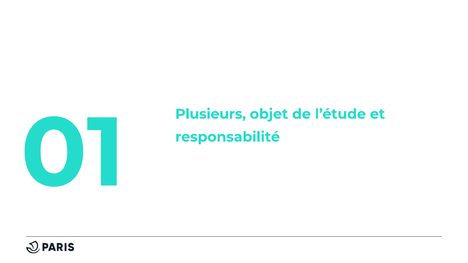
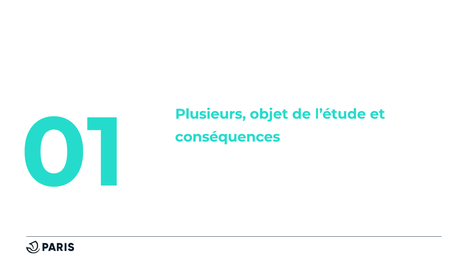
responsabilité: responsabilité -> conséquences (228, 137)
